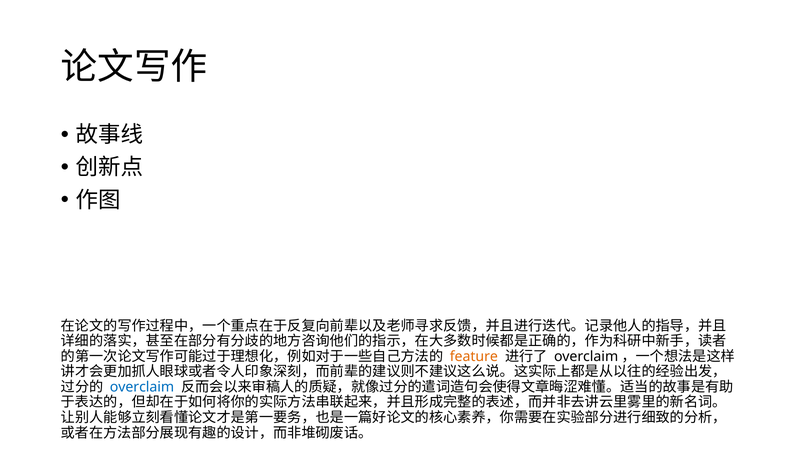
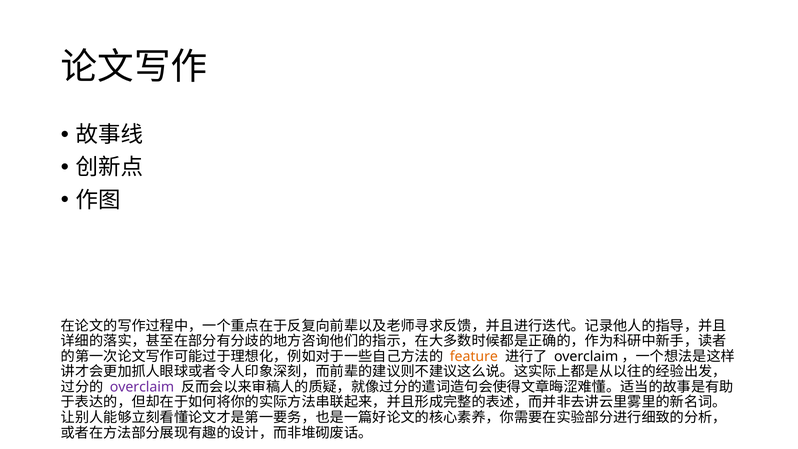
overclaim colour: blue -> purple (142, 387)
